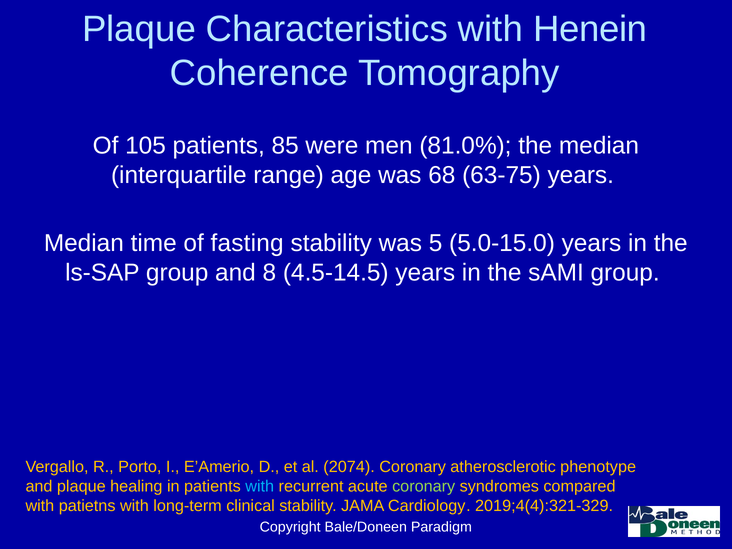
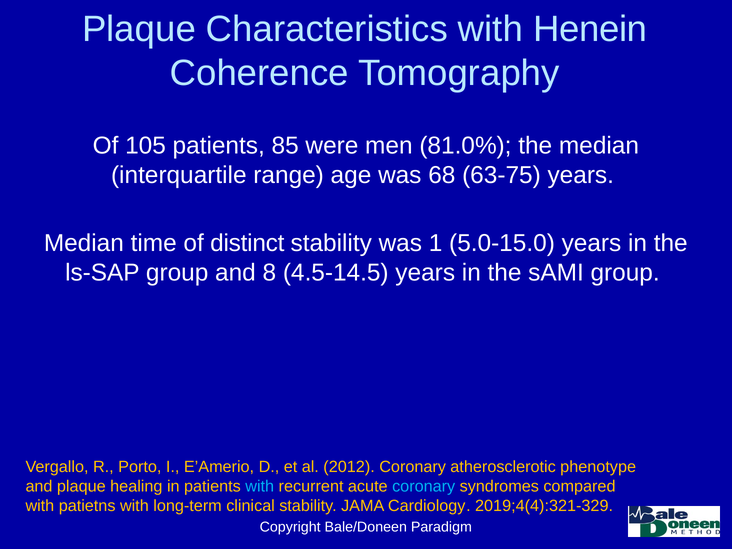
fasting: fasting -> distinct (247, 243)
5: 5 -> 1 (436, 243)
2074: 2074 -> 2012 (349, 467)
coronary colour: light green -> light blue (424, 486)
